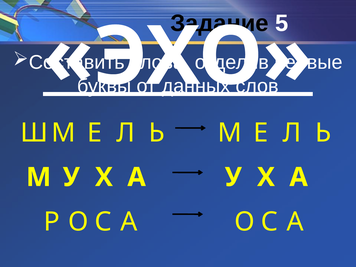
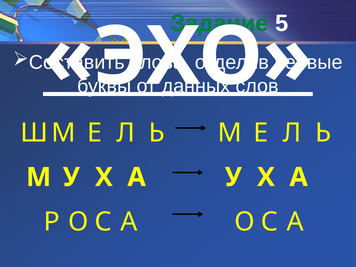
Задание colour: black -> green (220, 23)
